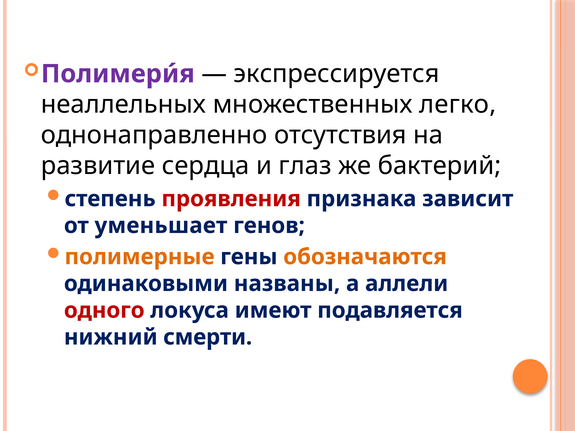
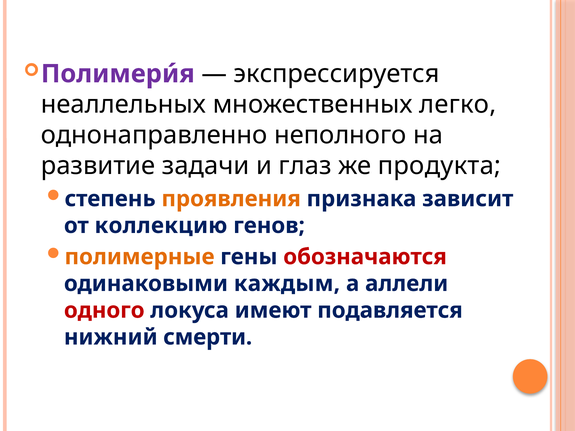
отсутствия: отсутствия -> неполного (340, 135)
сердца: сердца -> задачи (206, 166)
бактерий: бактерий -> продукта (439, 166)
проявления colour: red -> orange (231, 199)
уменьшает: уменьшает -> коллекцию (161, 226)
обозначаются colour: orange -> red (365, 257)
названы: названы -> каждым (287, 284)
